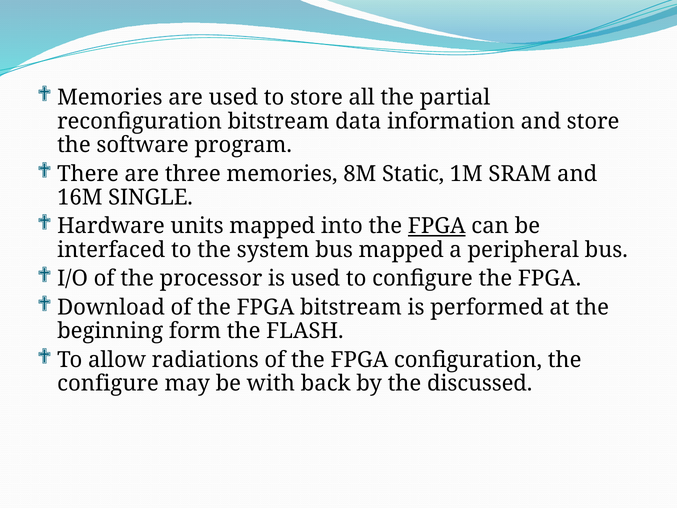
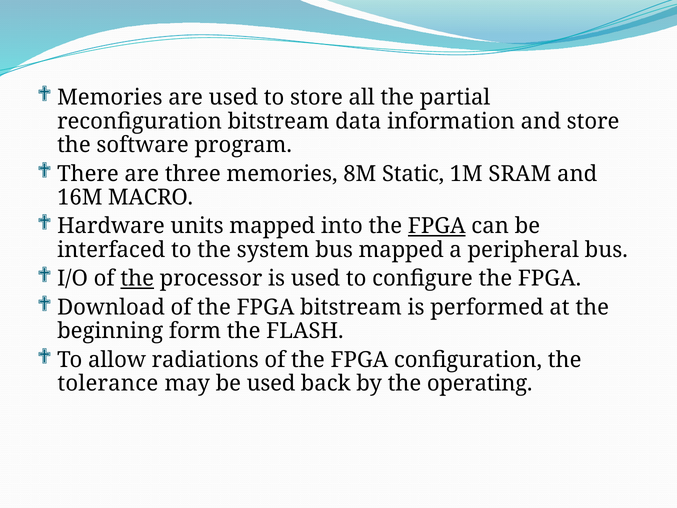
SINGLE: SINGLE -> MACRO (151, 198)
the underline: none -> present (137, 279)
configure: configure -> tolerance (108, 383)
be with: with -> used (271, 383)
discussed: discussed -> operating (480, 383)
